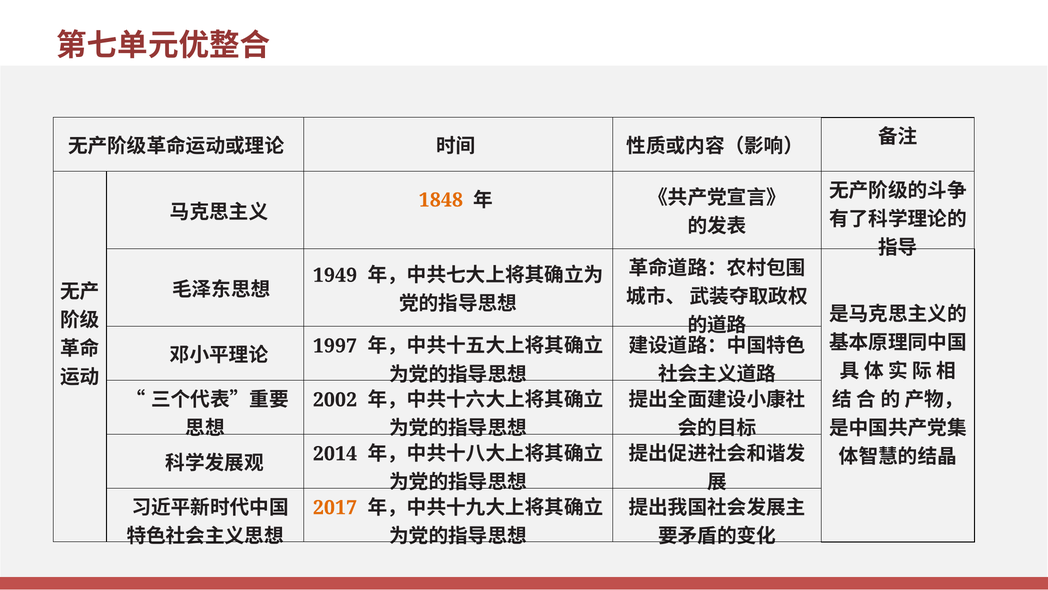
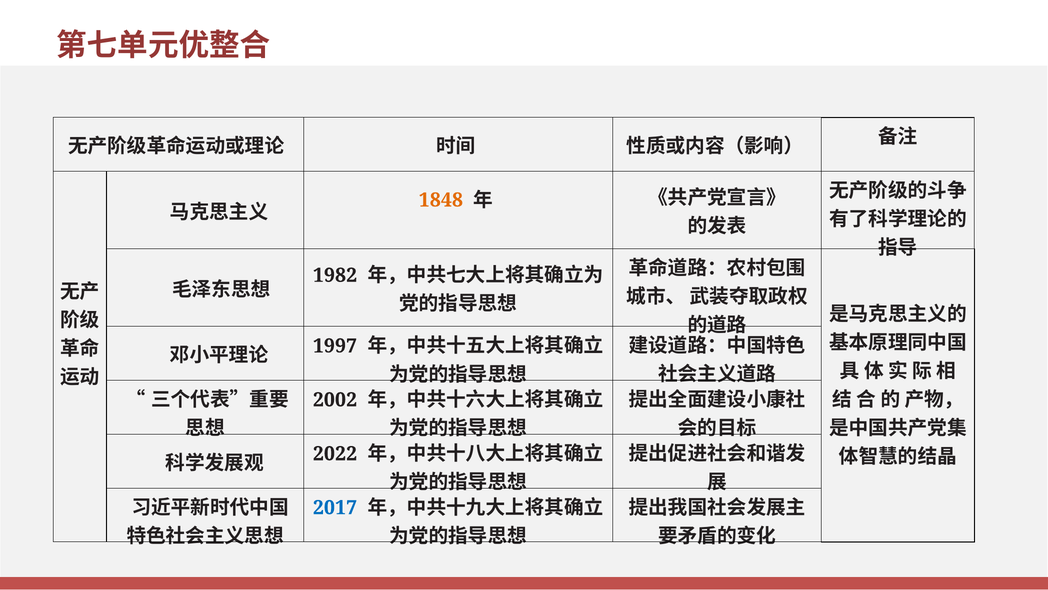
1949: 1949 -> 1982 (335, 275)
2014: 2014 -> 2022 (335, 453)
2017 colour: orange -> blue (335, 507)
